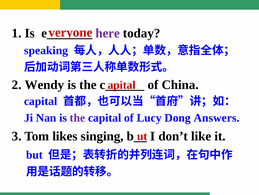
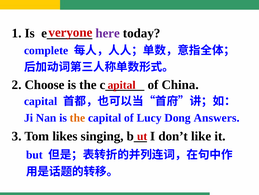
speaking: speaking -> complete (46, 50)
Wendy: Wendy -> Choose (45, 84)
the colour: purple -> orange (77, 117)
